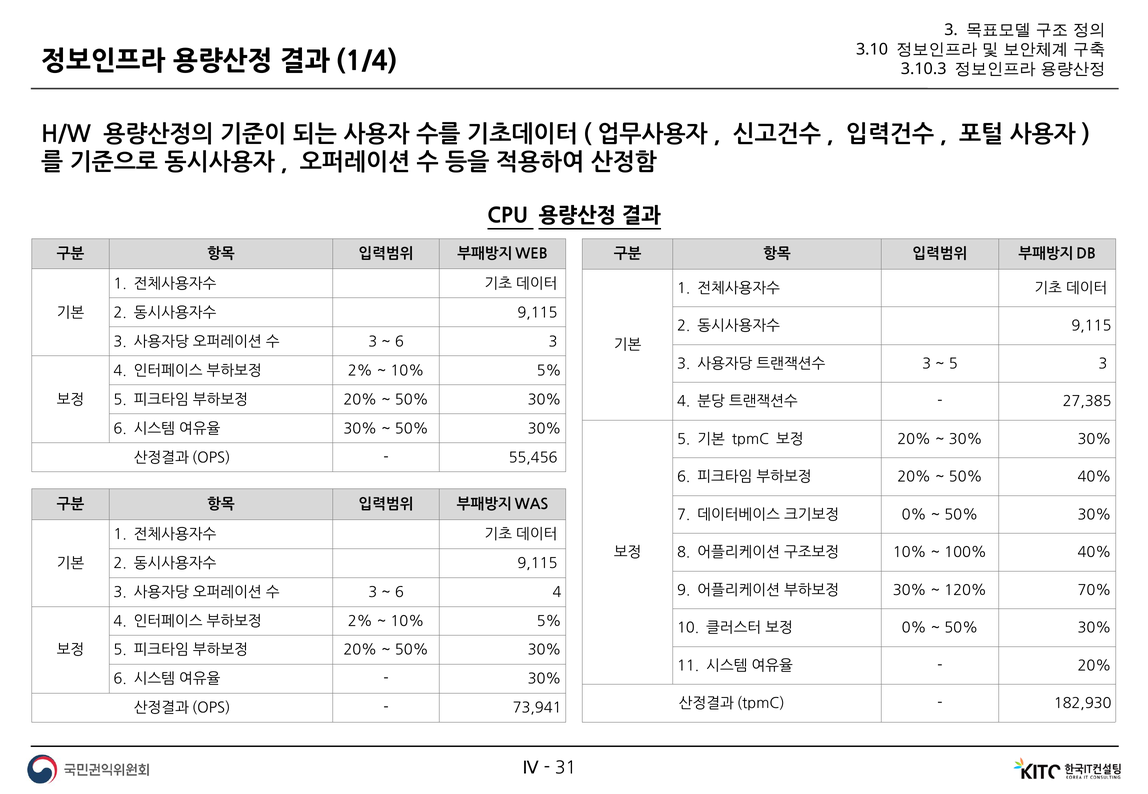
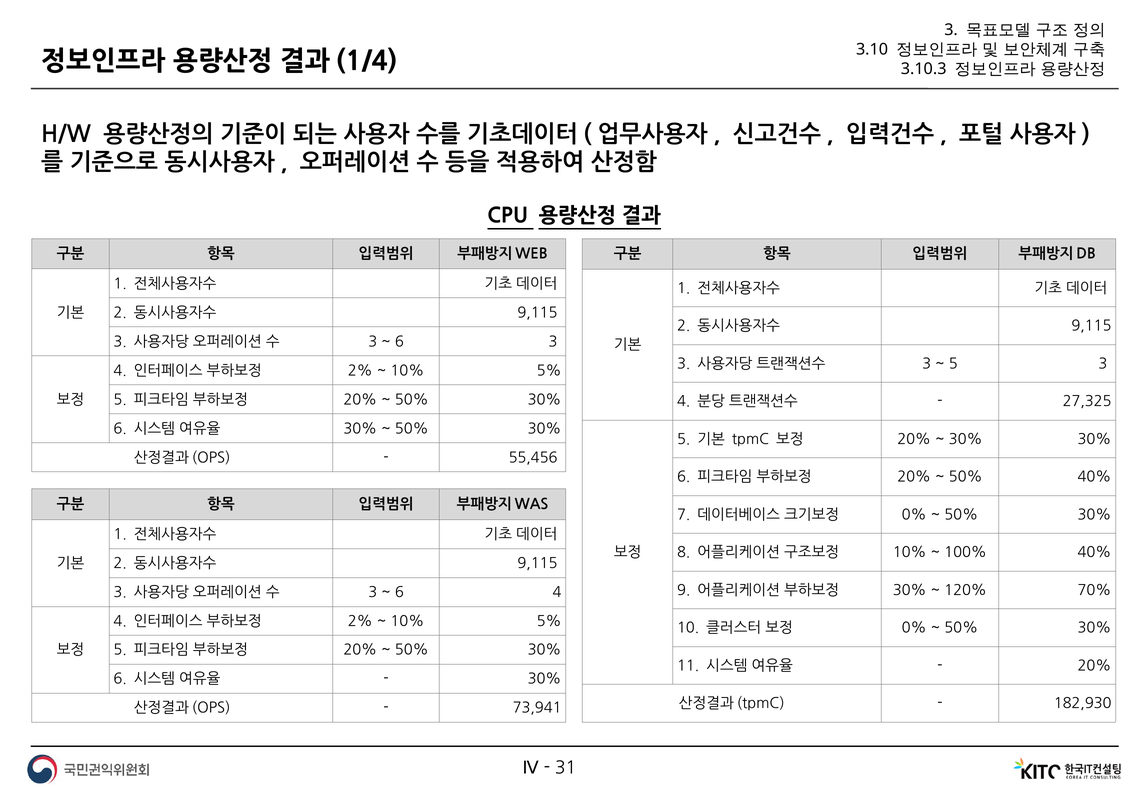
27,385: 27,385 -> 27,325 (1087, 402)
